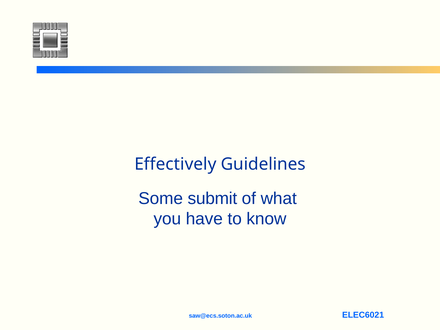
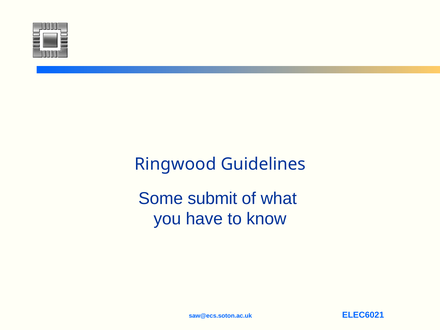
Effectively: Effectively -> Ringwood (175, 164)
